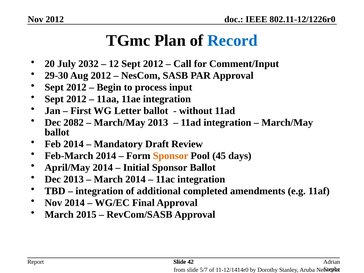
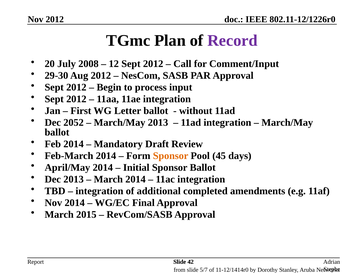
Record colour: blue -> purple (232, 41)
2032: 2032 -> 2008 (88, 64)
2082: 2082 -> 2052 (74, 123)
